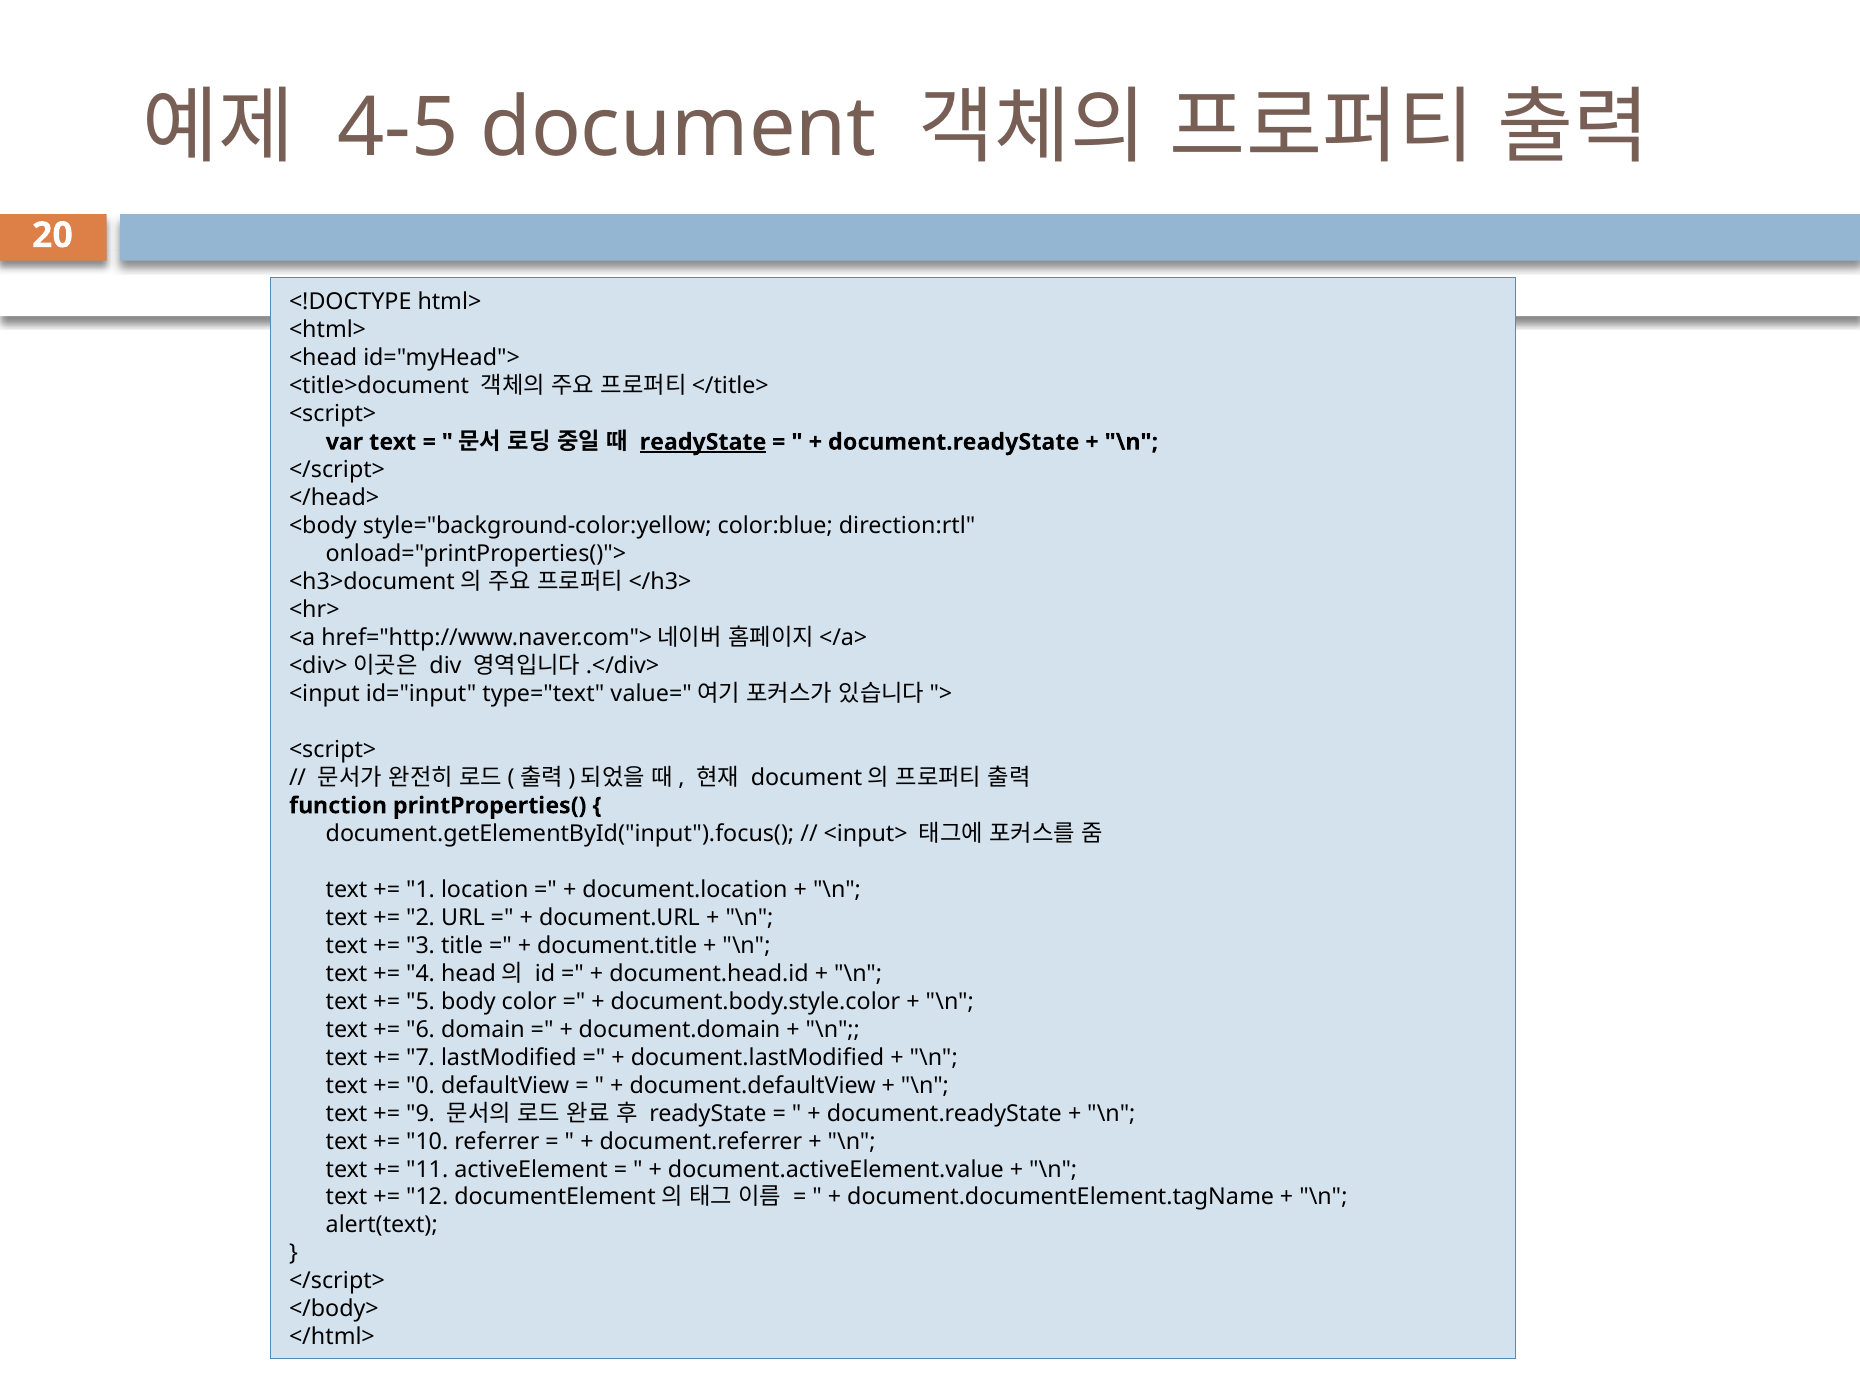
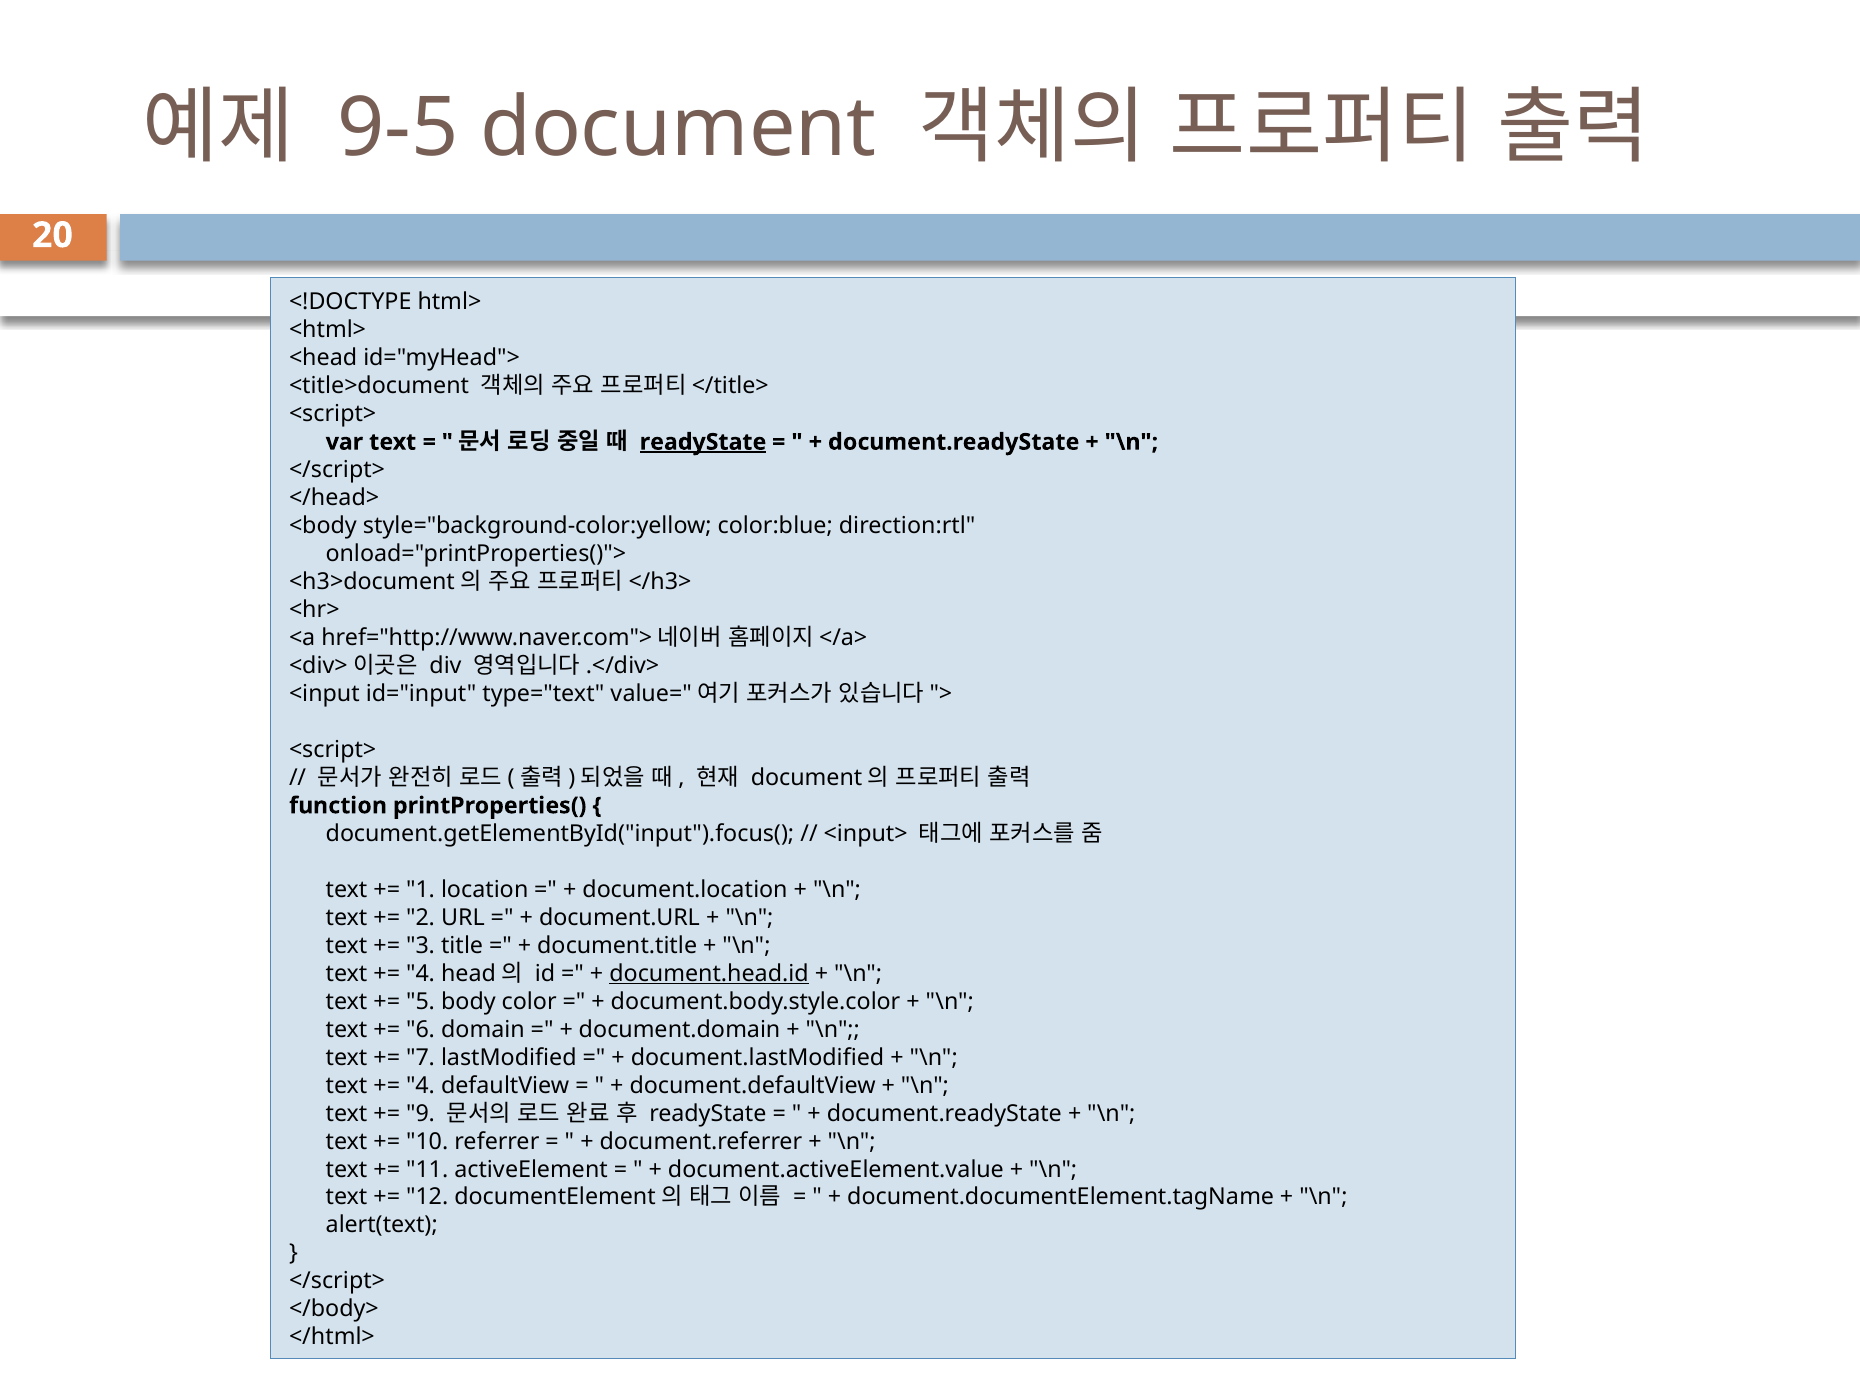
4-5: 4-5 -> 9-5 (398, 129)
document.head.id underline: none -> present (709, 974)
0: 0 -> 4 (420, 1085)
